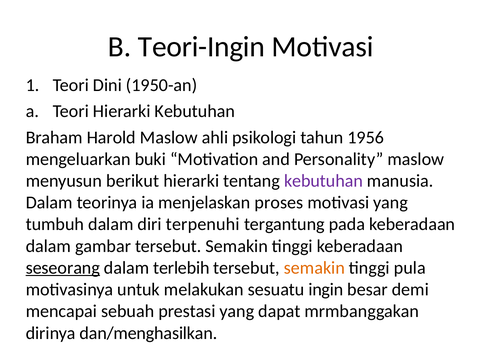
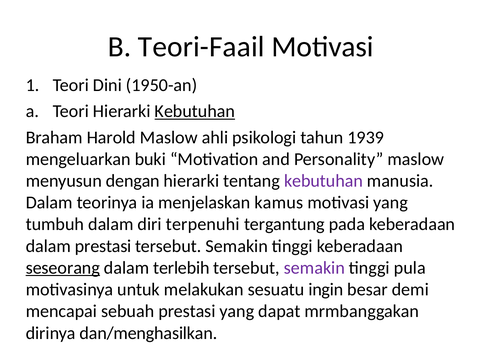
Teori-Ingin: Teori-Ingin -> Teori-Faail (201, 47)
Kebutuhan underline: none -> present (195, 111)
1956: 1956 -> 1939 (366, 137)
berikut: berikut -> dengan (133, 181)
proses: proses -> kamus (279, 202)
dalam gambar: gambar -> prestasi (103, 246)
semakin colour: orange -> purple (314, 267)
